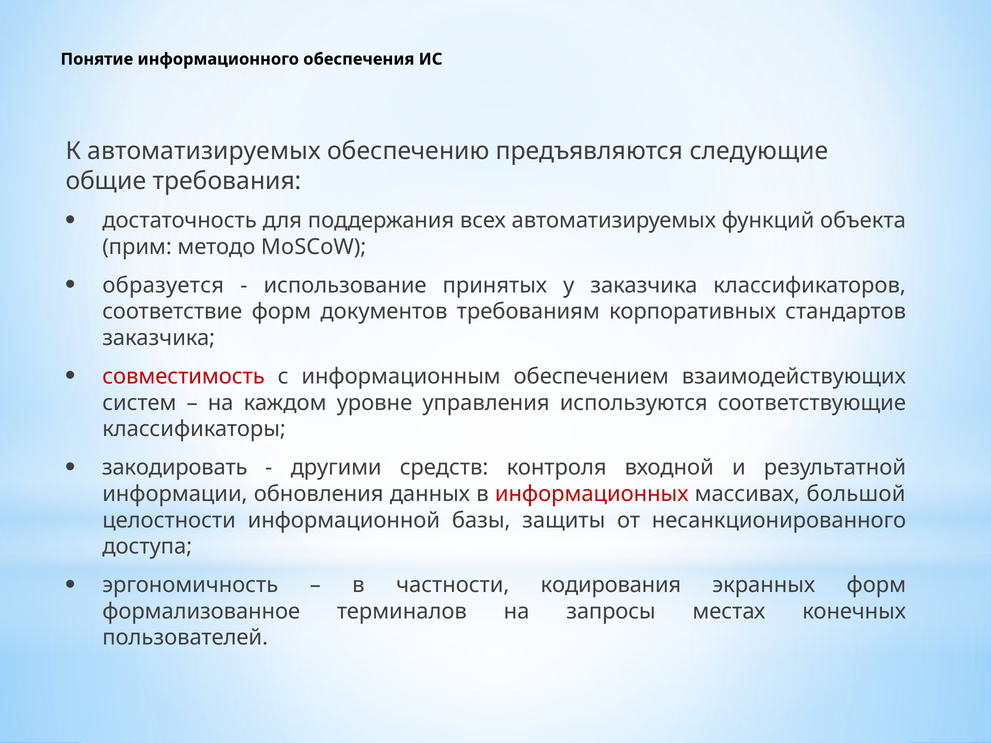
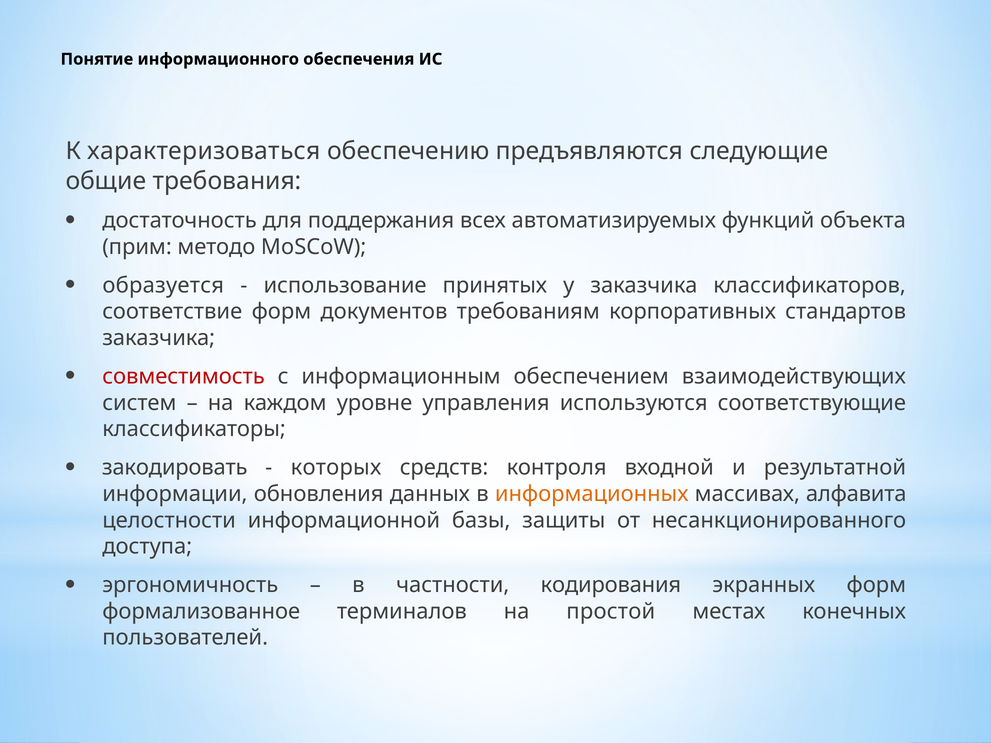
К автоматизируемых: автоматизируемых -> характеризоваться (204, 151)
другими: другими -> которых (336, 468)
информационных colour: red -> orange (592, 494)
большой: большой -> алфавита (856, 494)
запросы: запросы -> простой (611, 612)
